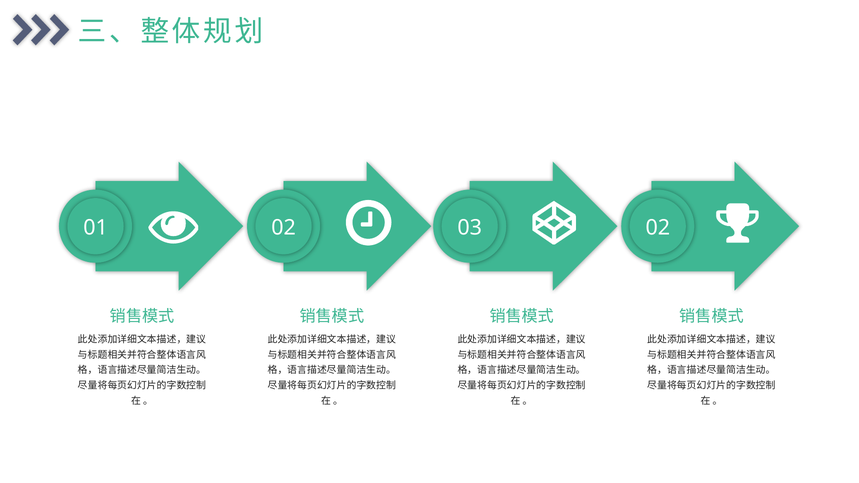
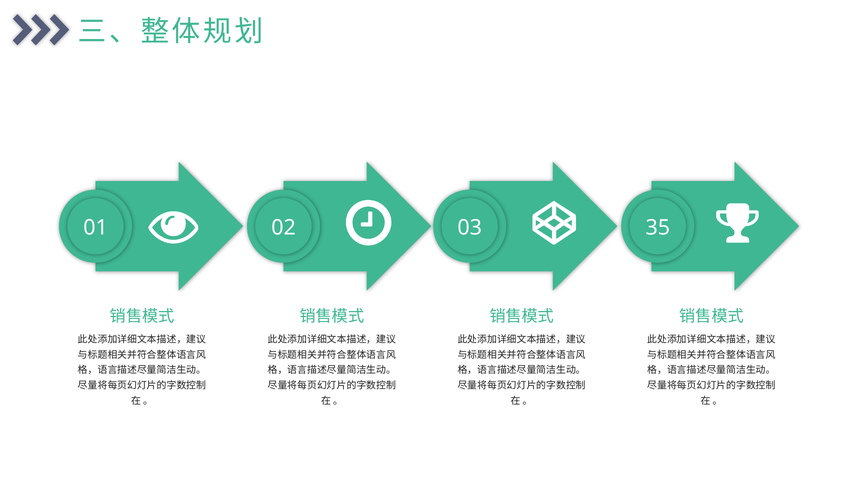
03 02: 02 -> 35 (658, 228)
